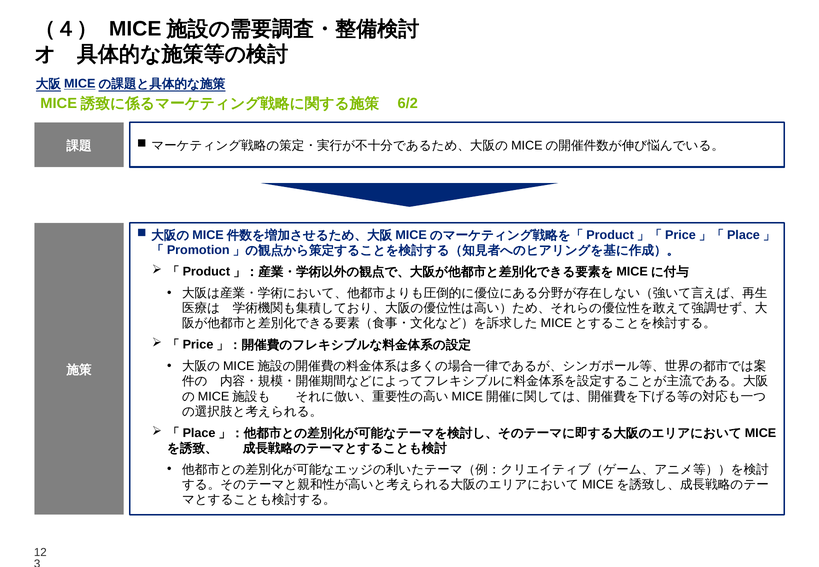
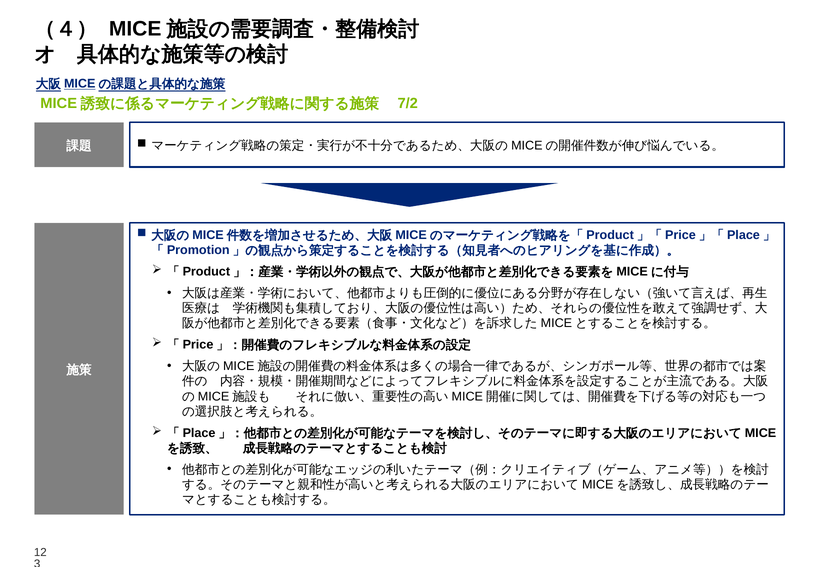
6/2: 6/2 -> 7/2 (408, 103)
